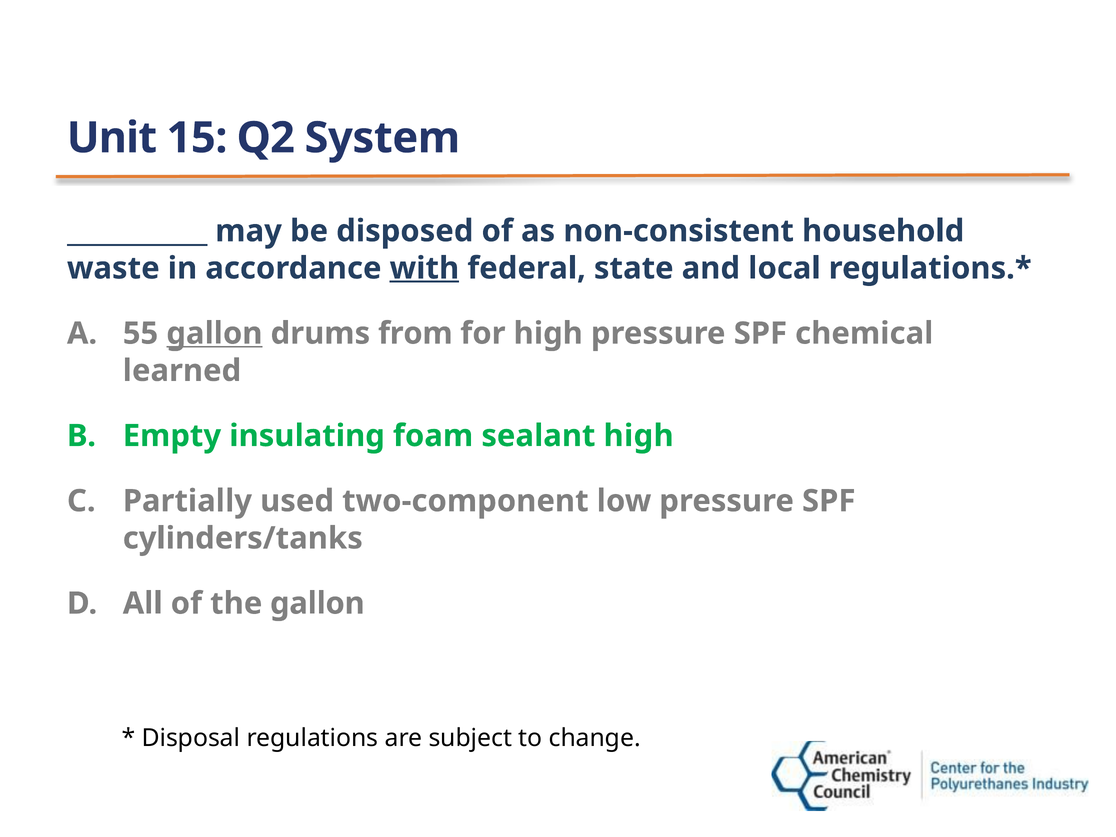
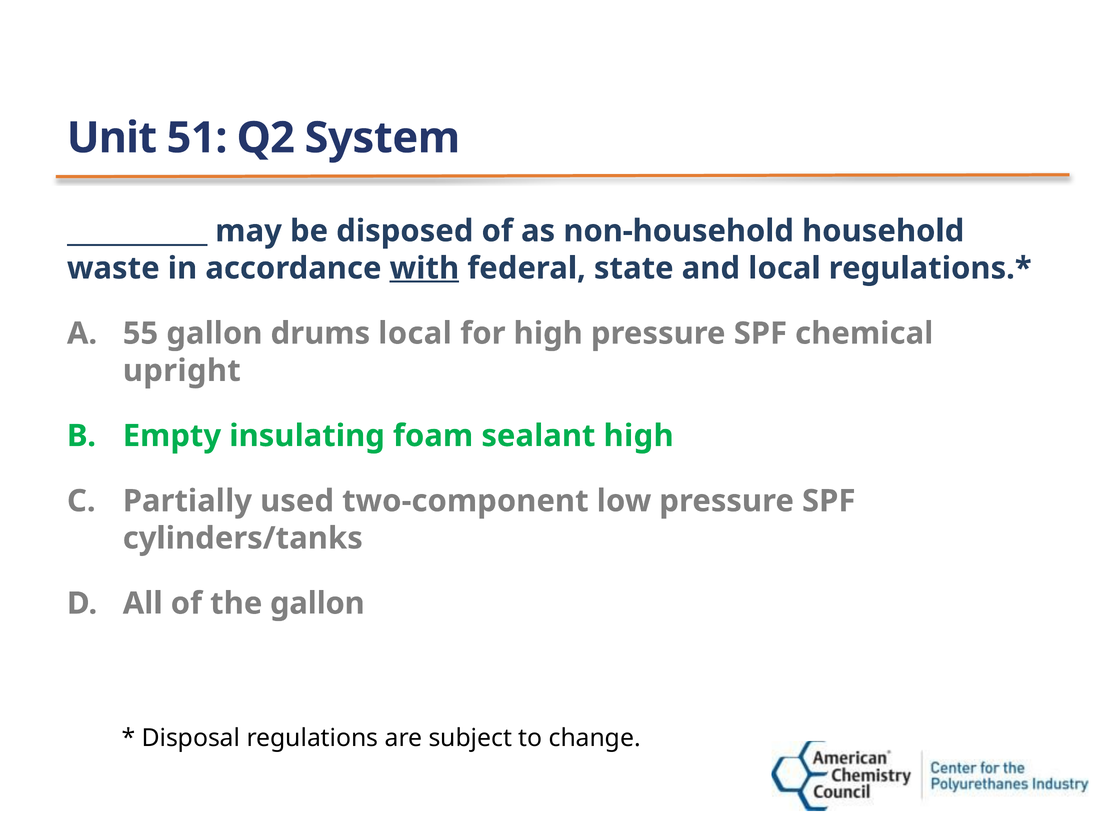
15: 15 -> 51 (197, 138)
non-consistent: non-consistent -> non-household (679, 231)
gallon underline: present -> none (214, 333)
drums from: from -> local (415, 333)
learned: learned -> upright (182, 371)
